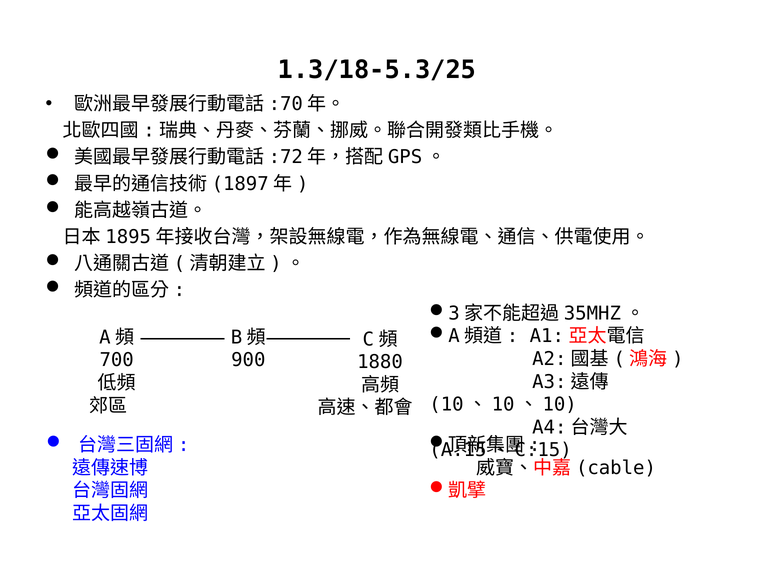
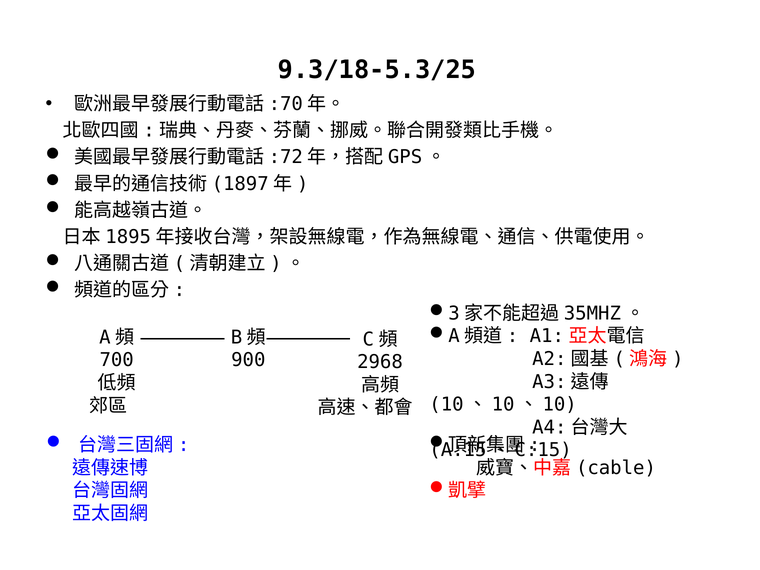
1.3/18-5.3/25: 1.3/18-5.3/25 -> 9.3/18-5.3/25 (377, 70)
1880: 1880 -> 2968 (380, 362)
